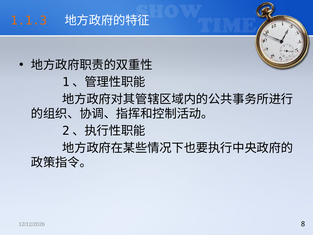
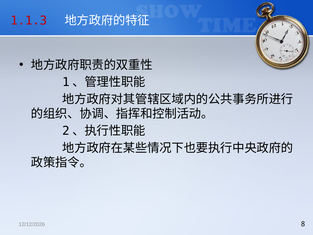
1.1.3 colour: orange -> red (29, 21)
